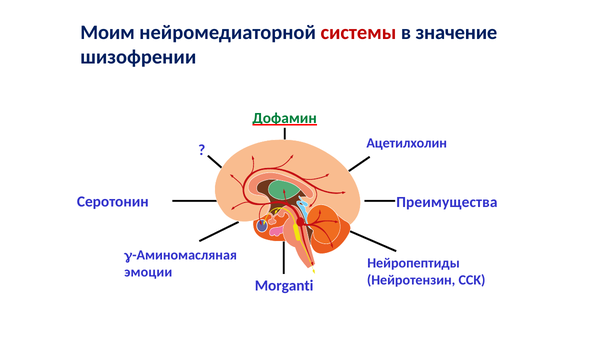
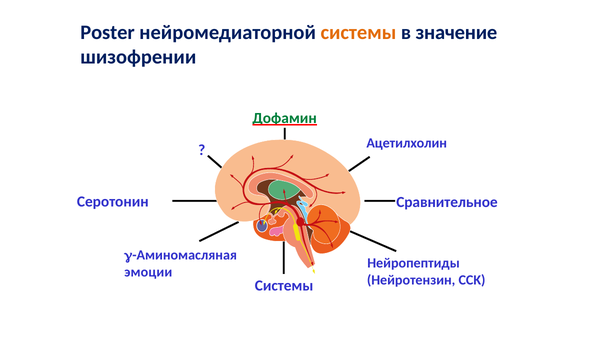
Моим: Моим -> Poster (108, 32)
системы colour: red -> orange (358, 32)
Преимущества: Преимущества -> Сравнительное (447, 202)
Morganti: Morganti -> Системы (284, 285)
